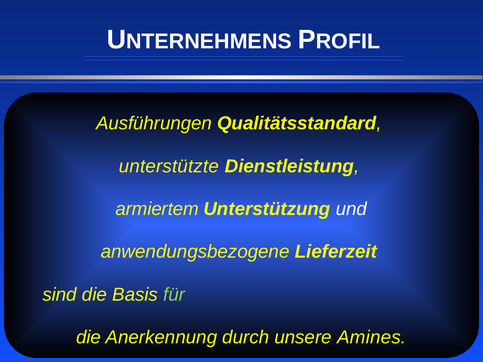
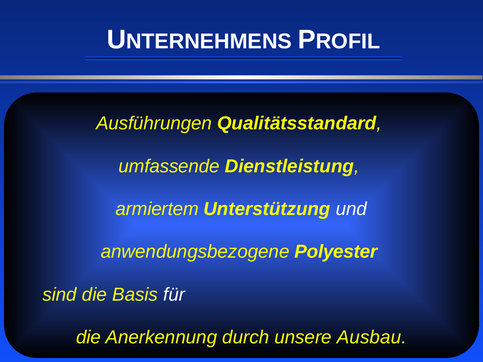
unterstützte: unterstützte -> umfassende (169, 166)
Lieferzeit: Lieferzeit -> Polyester (336, 252)
für colour: light green -> white (174, 295)
Amines: Amines -> Ausbau (372, 338)
